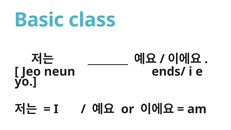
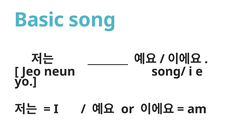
class: class -> song (92, 20)
ends/: ends/ -> song/ (169, 72)
